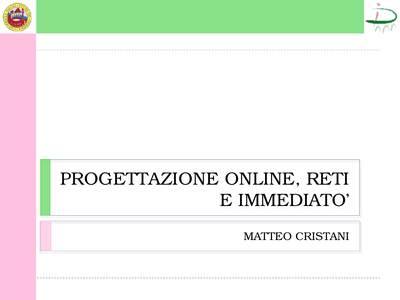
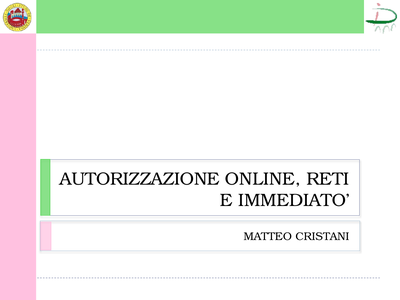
PROGETTAZIONE: PROGETTAZIONE -> AUTORIZZAZIONE (140, 179)
